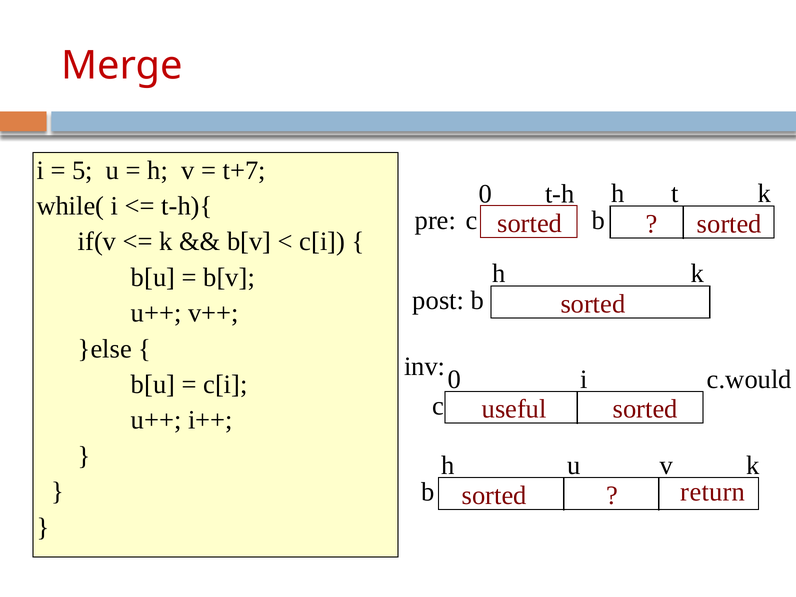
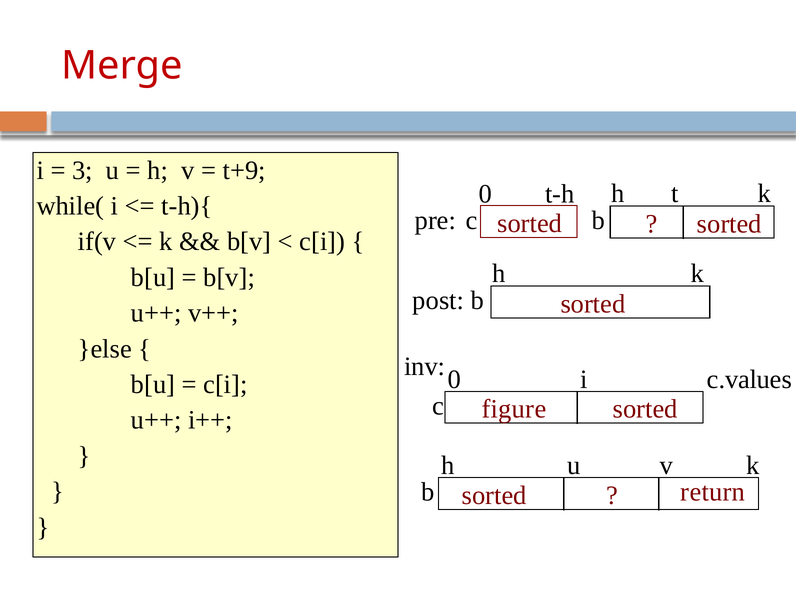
5: 5 -> 3 (82, 170)
t+7: t+7 -> t+9 (244, 170)
c.would: c.would -> c.values (749, 379)
useful: useful -> figure (514, 409)
